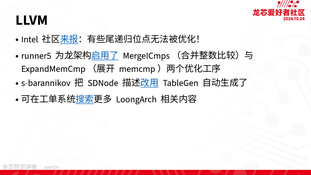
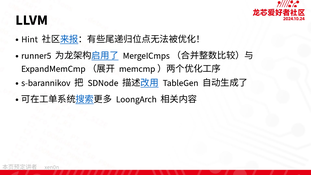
Intel: Intel -> Hint (30, 39)
